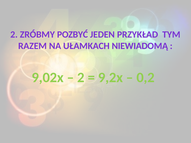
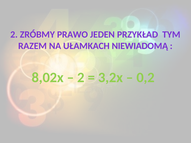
POZBYĆ: POZBYĆ -> PRAWO (73, 35)
9,02x: 9,02x -> 8,02x (48, 78)
9,2x: 9,2x -> 3,2x (111, 78)
